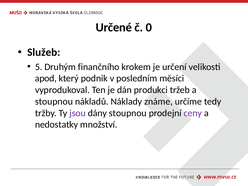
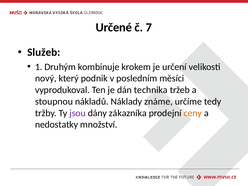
0: 0 -> 7 (149, 27)
5: 5 -> 1 (39, 67)
finančního: finančního -> kombinuje (99, 67)
apod: apod -> nový (46, 78)
produkci: produkci -> technika (151, 90)
dány stoupnou: stoupnou -> zákazníka (128, 113)
ceny colour: purple -> orange (193, 113)
